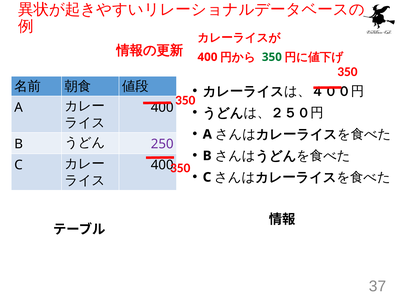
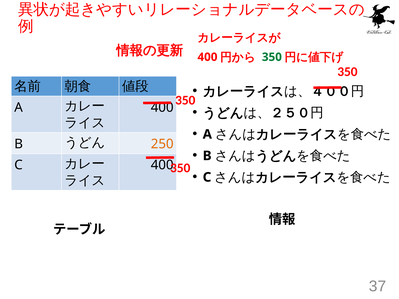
250 colour: purple -> orange (162, 144)
